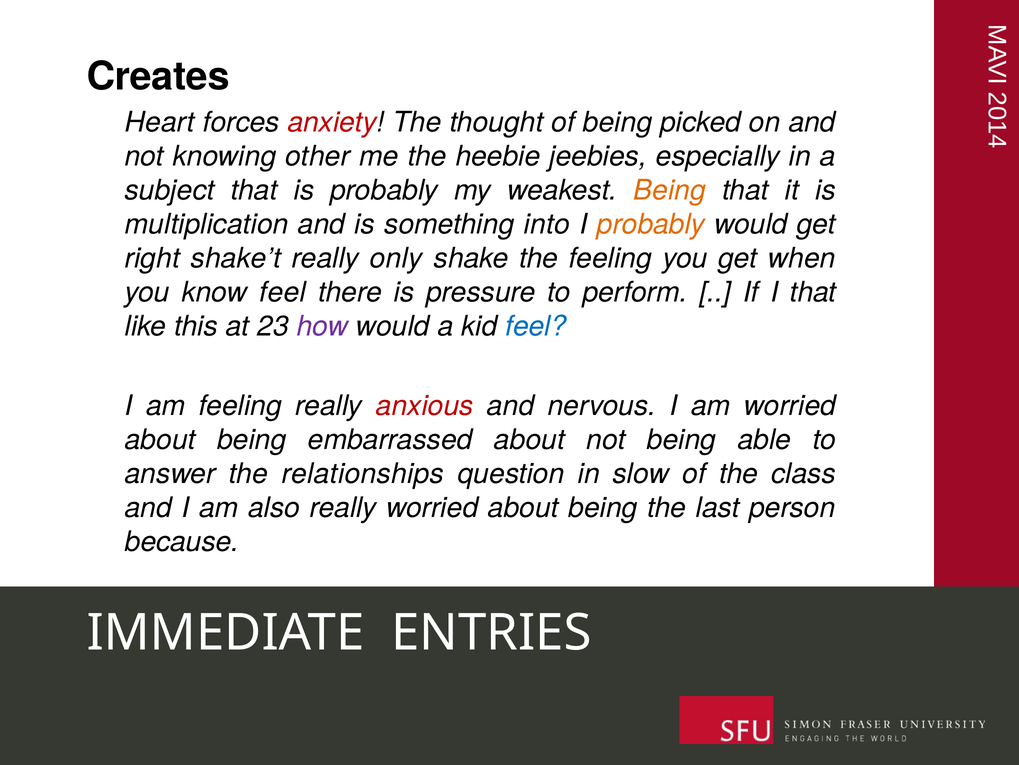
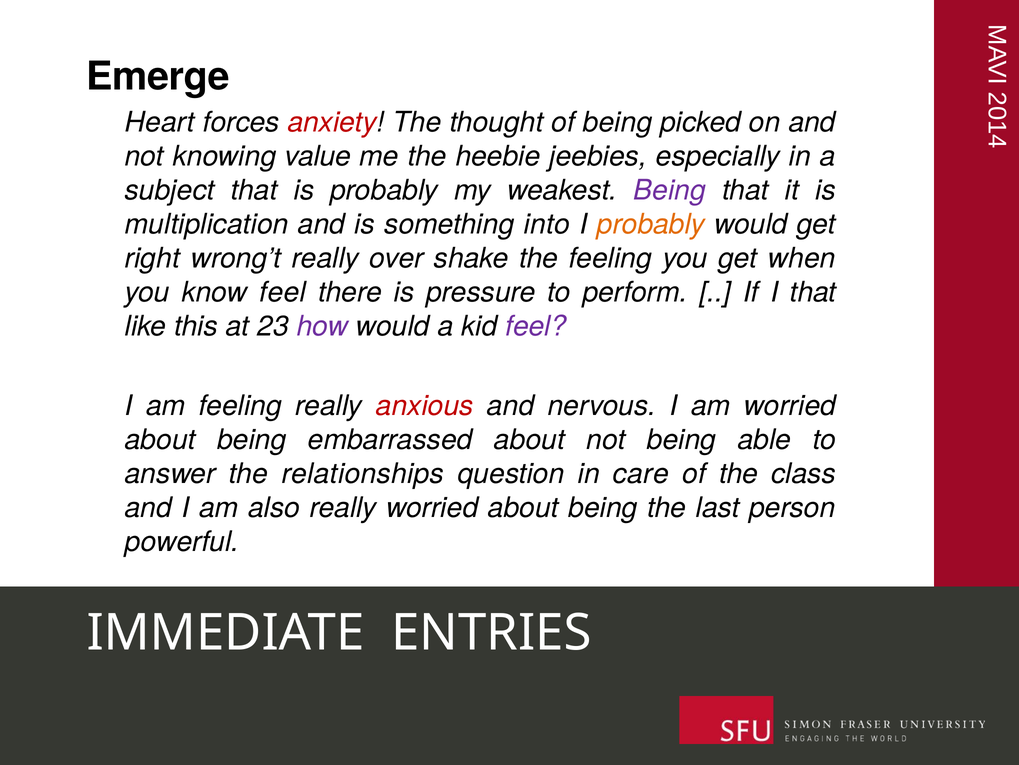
Creates: Creates -> Emerge (158, 77)
other: other -> value (318, 156)
Being colour: orange -> purple (670, 190)
shake’t: shake’t -> wrong’t (236, 258)
only: only -> over (396, 258)
feel colour: blue -> purple (536, 326)
slow: slow -> care (641, 474)
because: because -> powerful (182, 541)
